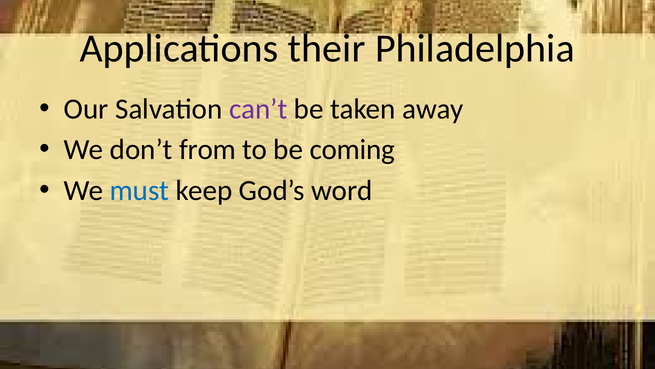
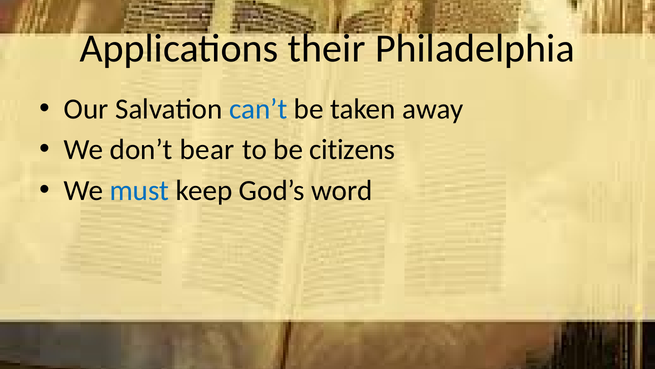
can’t colour: purple -> blue (258, 109)
from: from -> bear (207, 150)
coming: coming -> citizens (352, 150)
